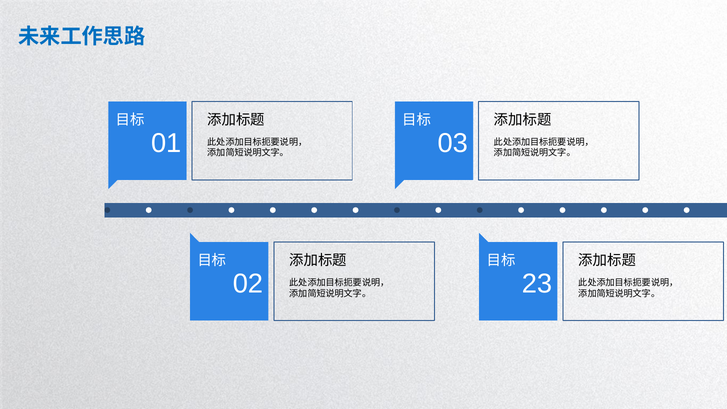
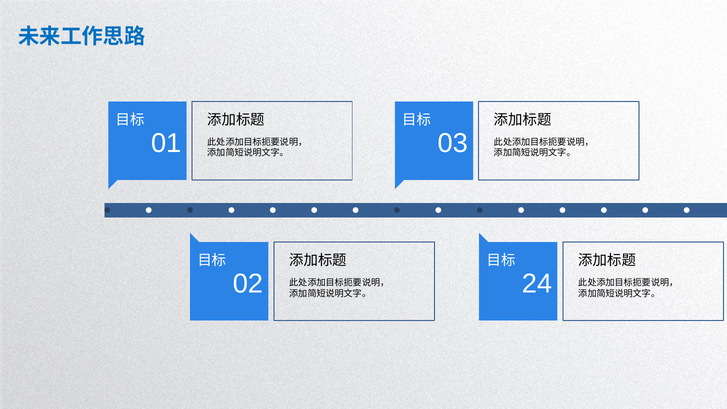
23: 23 -> 24 (537, 284)
